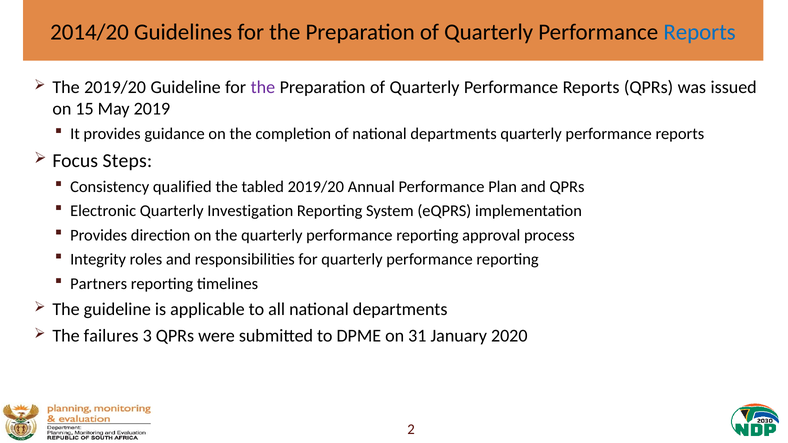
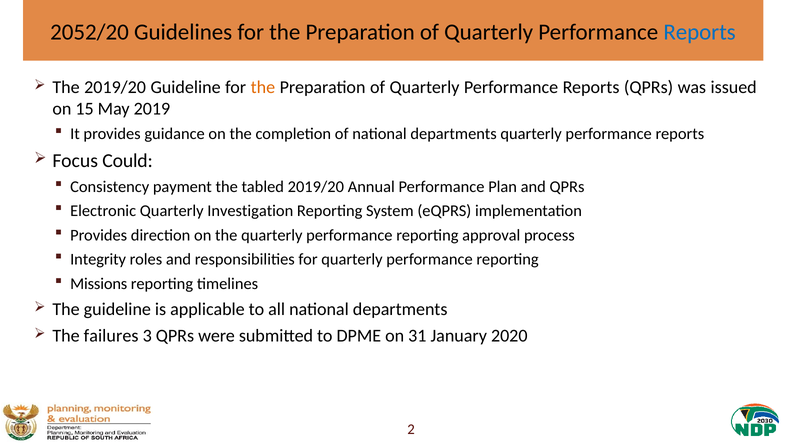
2014/20: 2014/20 -> 2052/20 (90, 32)
the colour: purple -> orange (263, 87)
Steps: Steps -> Could (128, 161)
qualified: qualified -> payment (182, 187)
Partners: Partners -> Missions (99, 284)
